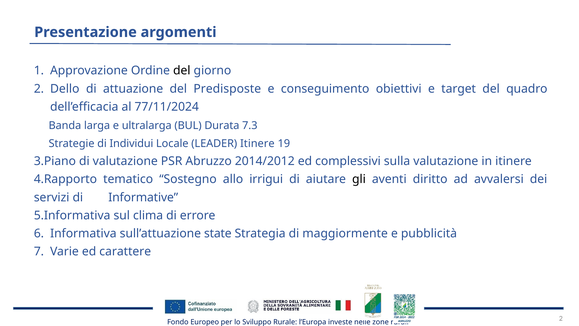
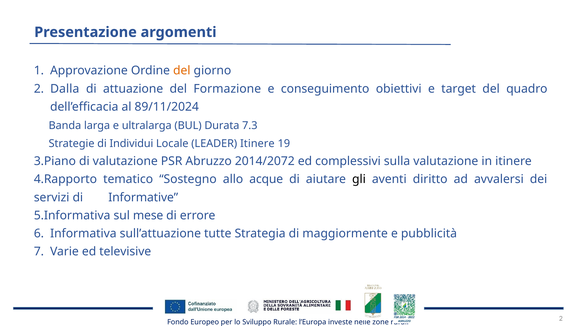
del colour: black -> orange (182, 71)
Dello: Dello -> Dalla (65, 89)
Predisposte: Predisposte -> Formazione (227, 89)
77/11/2024: 77/11/2024 -> 89/11/2024 (167, 107)
2014/2012: 2014/2012 -> 2014/2072 (265, 161)
irrigui: irrigui -> acque (266, 179)
clima: clima -> mese (148, 215)
state: state -> tutte (218, 233)
carattere: carattere -> televisive (125, 251)
